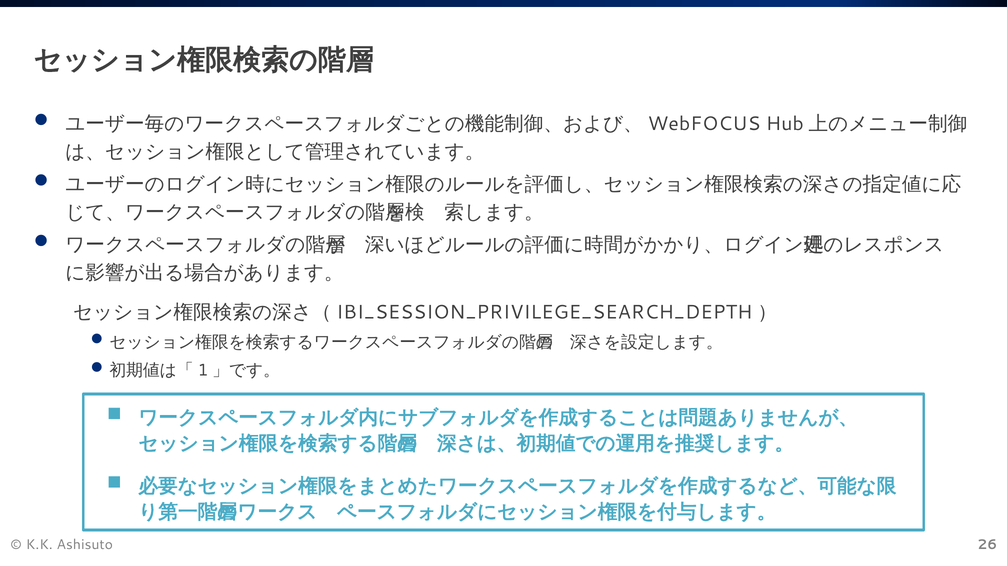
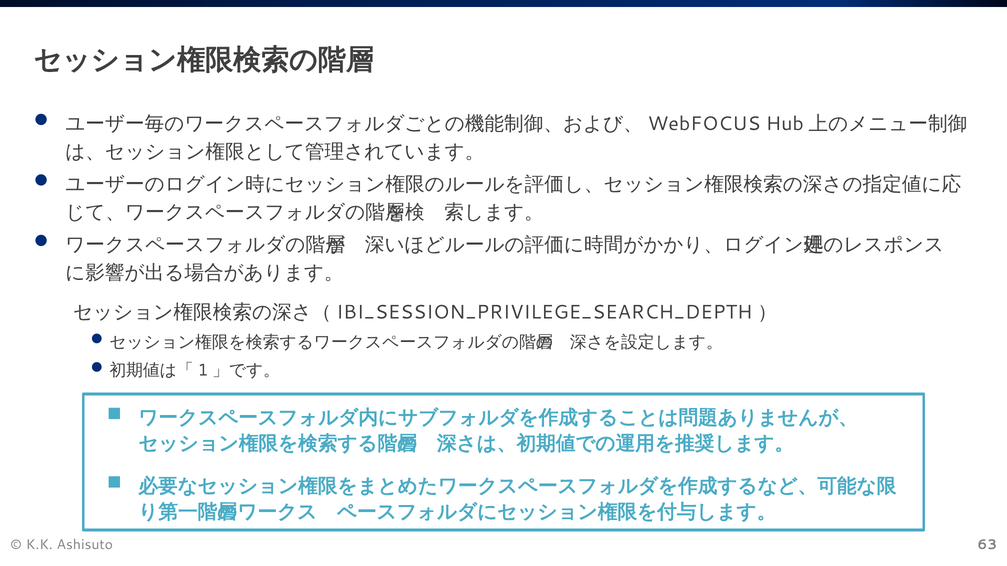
26: 26 -> 63 (987, 545)
